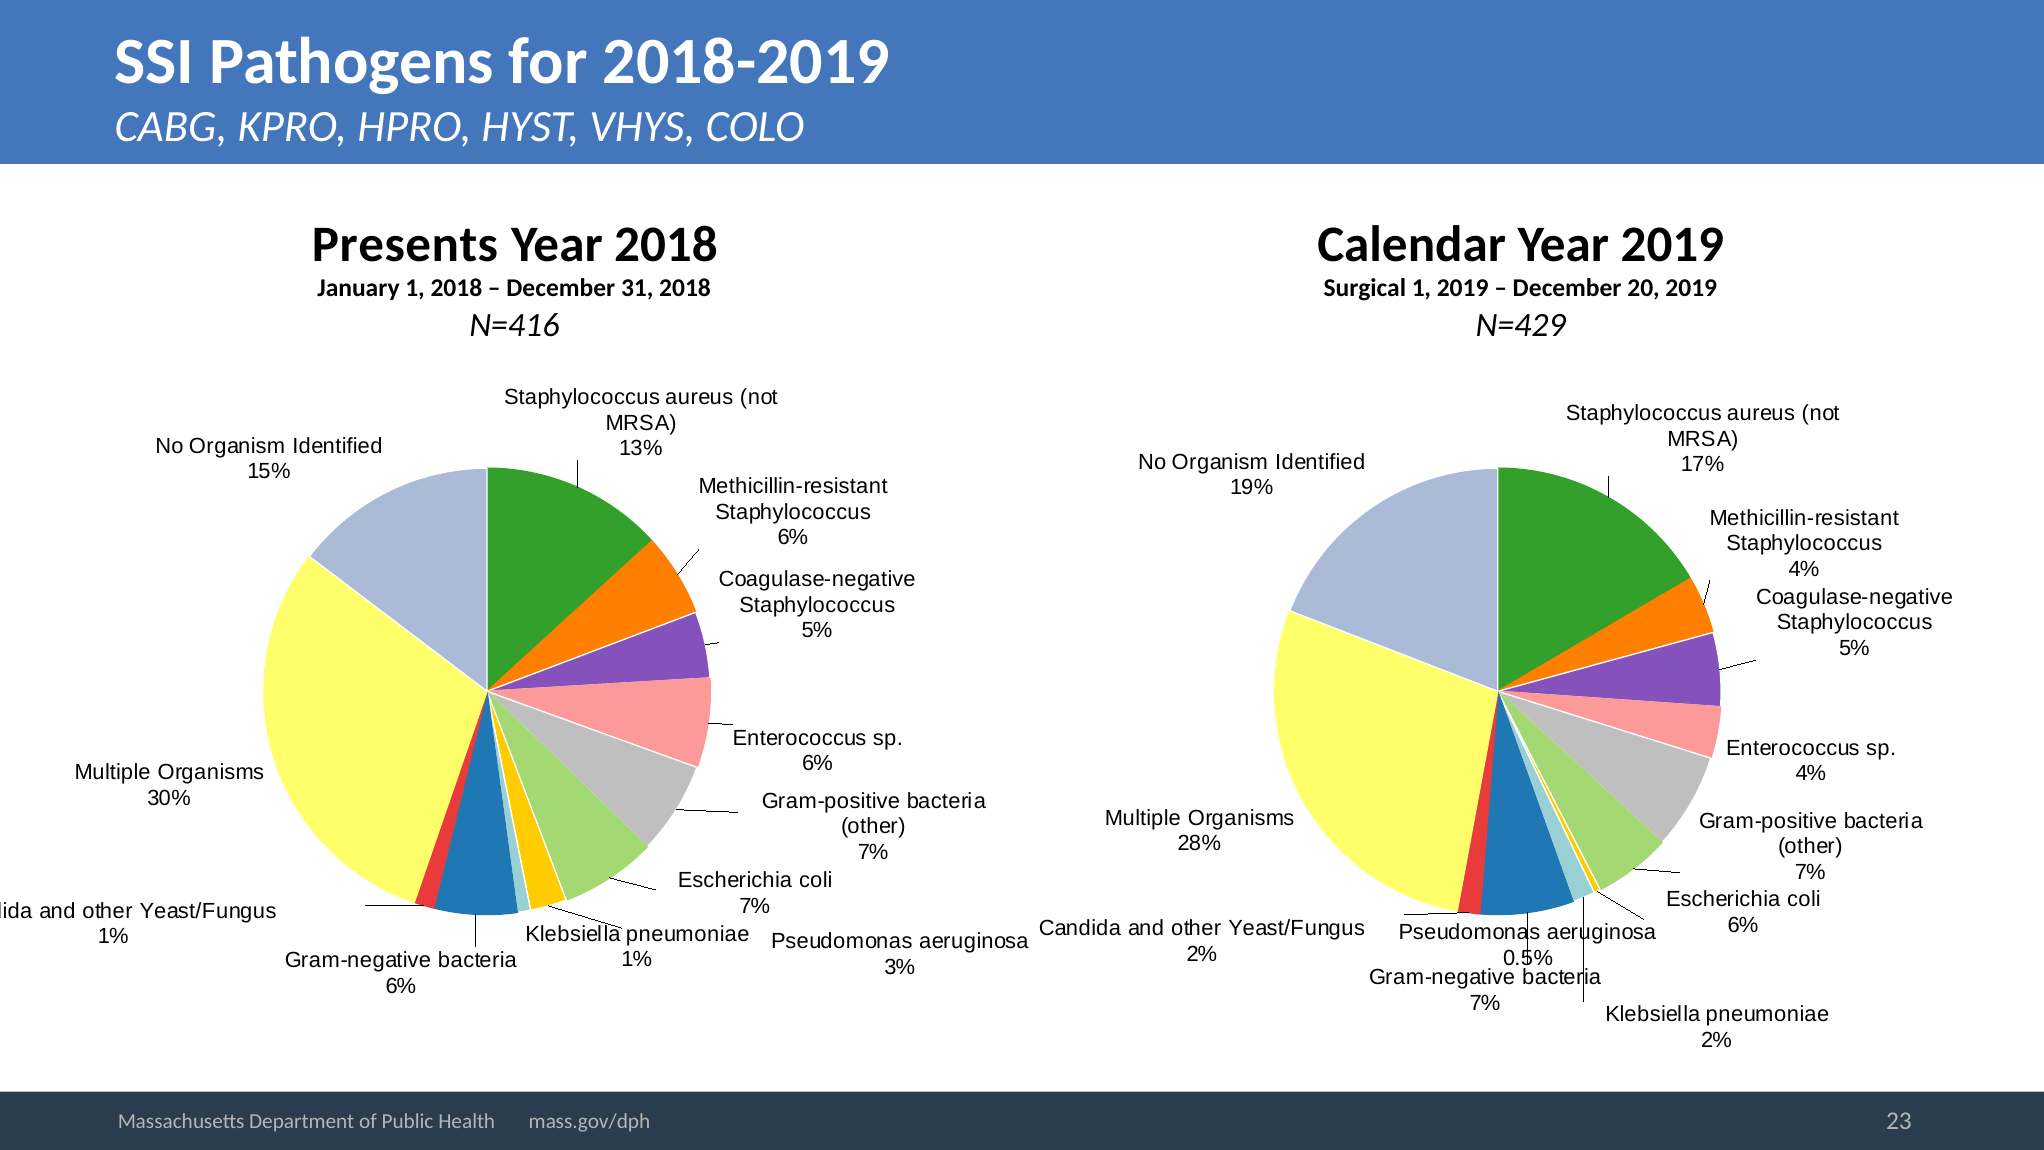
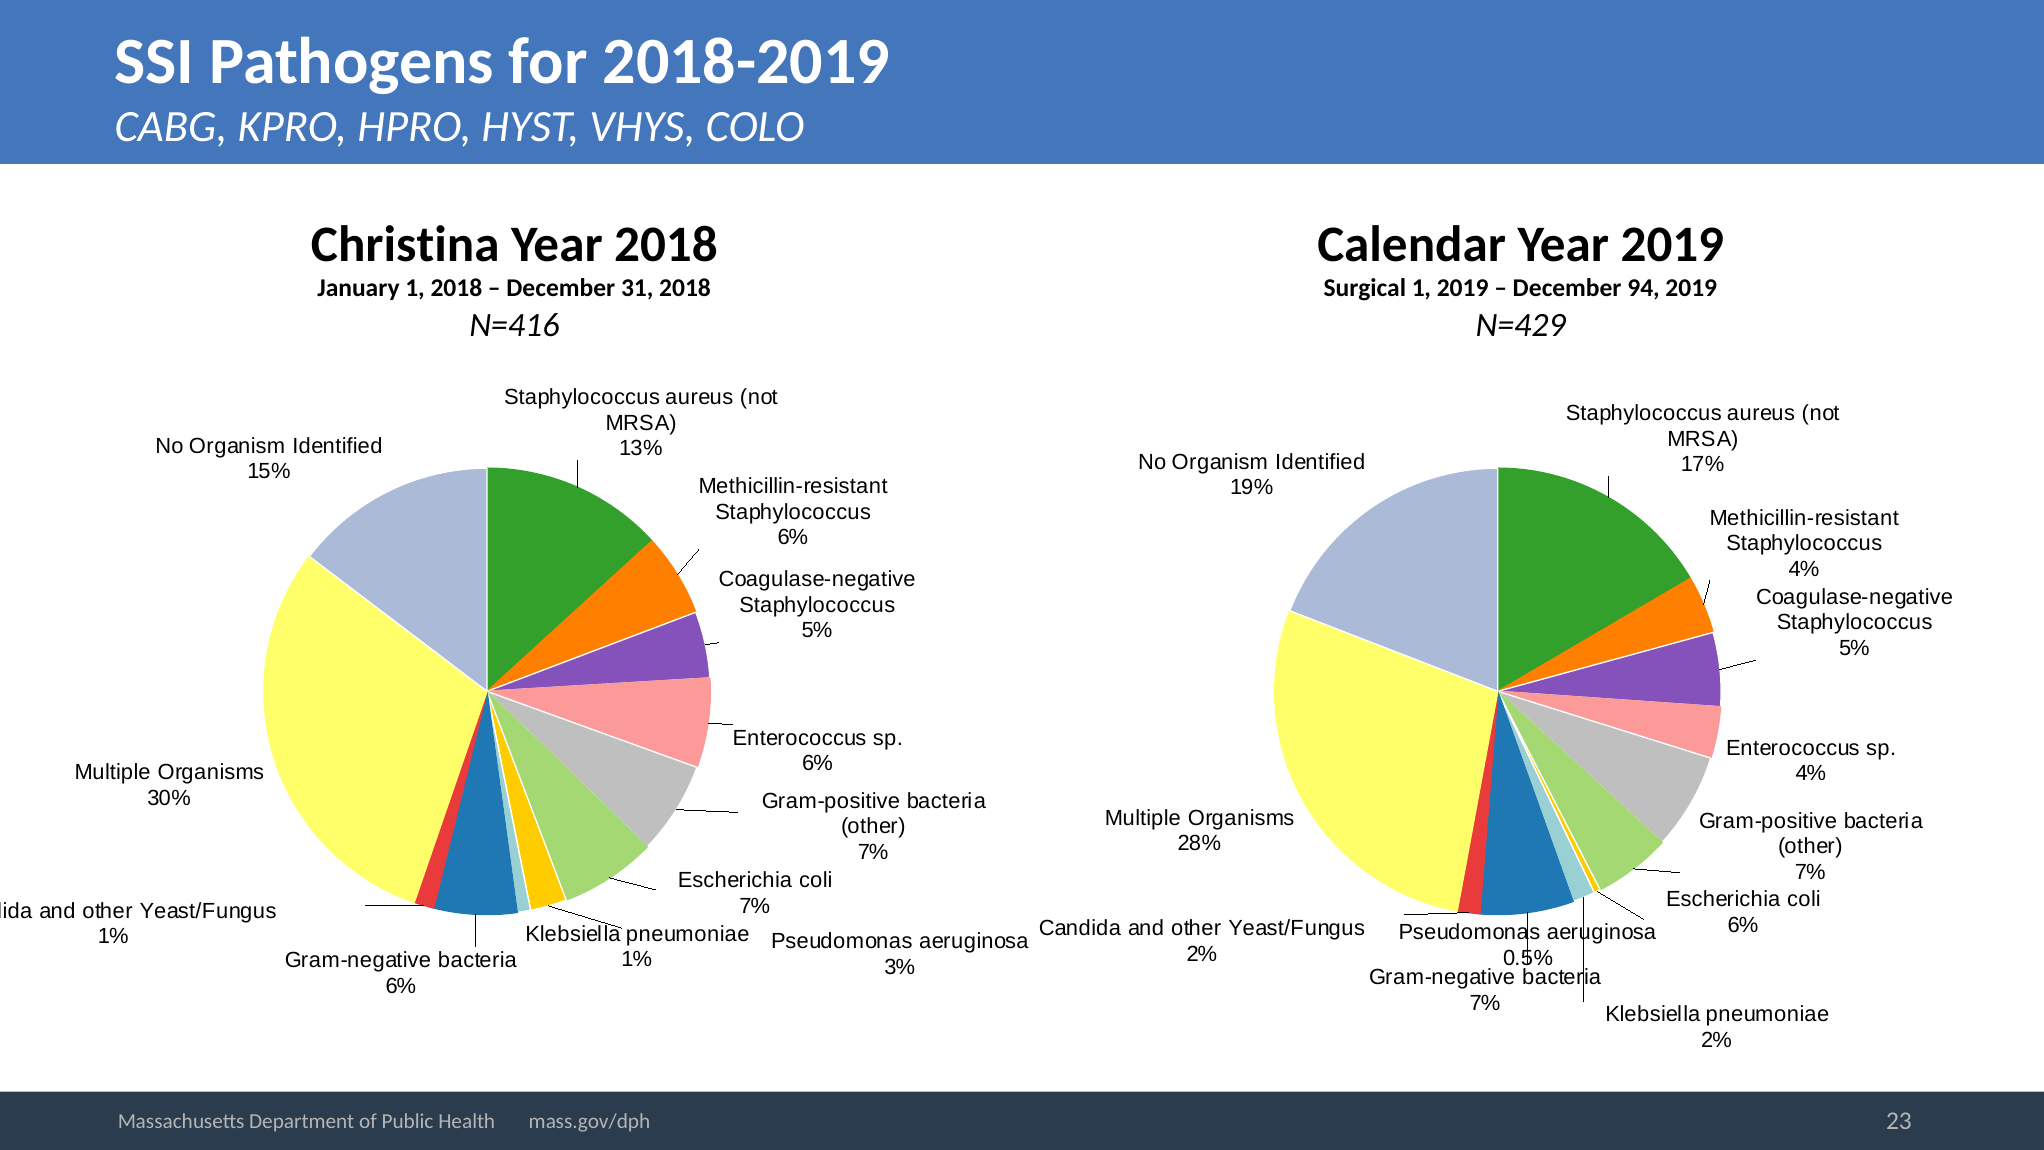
Presents: Presents -> Christina (405, 244)
20: 20 -> 94 (1644, 289)
